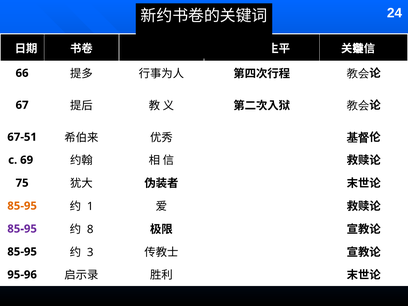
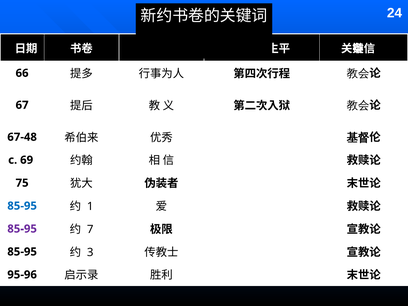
67-51: 67-51 -> 67-48 (22, 137)
85-95 colour: orange -> blue (22, 206)
8: 8 -> 7 (90, 229)
